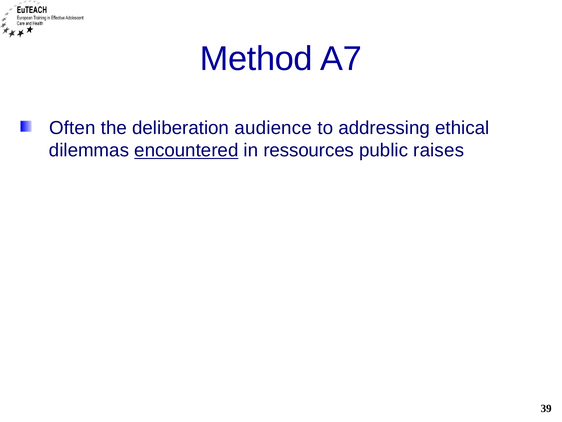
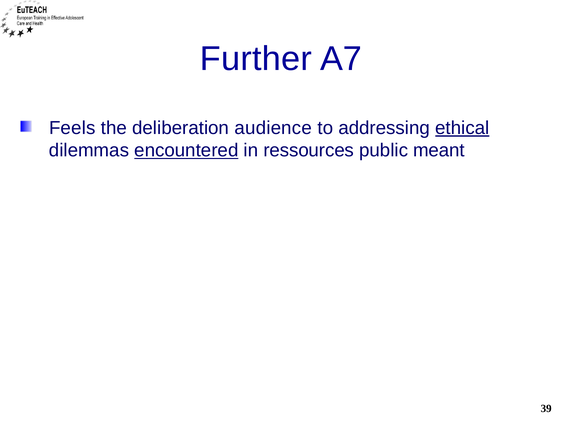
Method: Method -> Further (256, 59)
Often: Often -> Feels (72, 128)
ethical underline: none -> present (462, 128)
raises: raises -> meant (439, 150)
